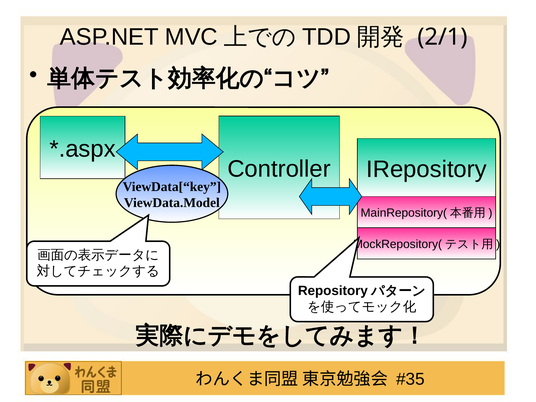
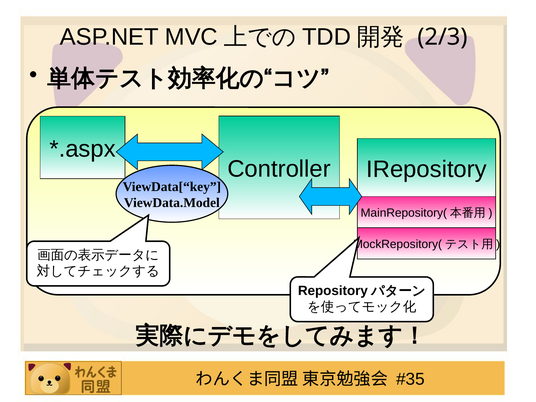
2/1: 2/1 -> 2/3 (443, 37)
